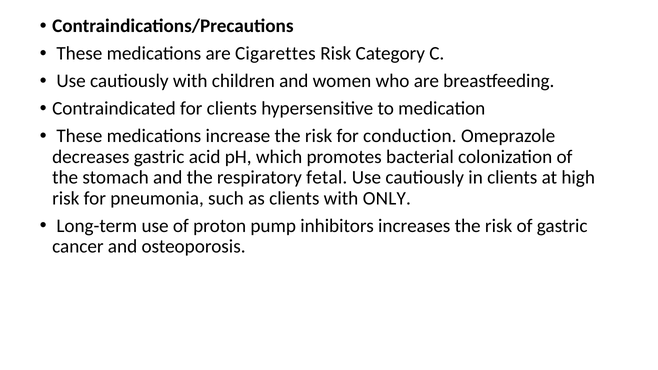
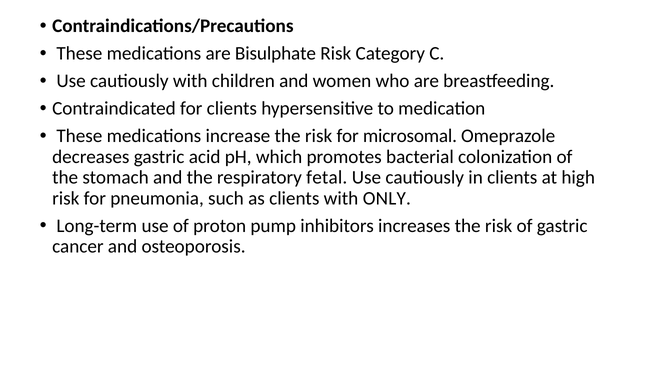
Cigarettes: Cigarettes -> Bisulphate (276, 54)
conduction: conduction -> microsomal (410, 136)
